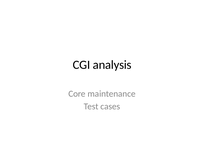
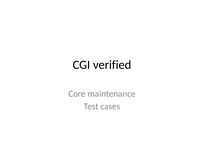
analysis: analysis -> verified (112, 65)
